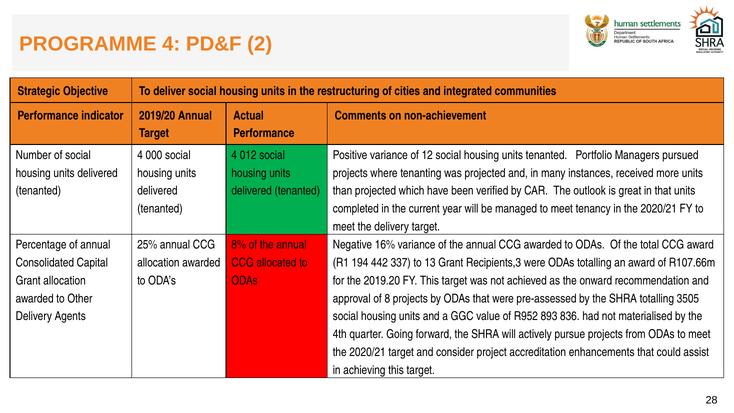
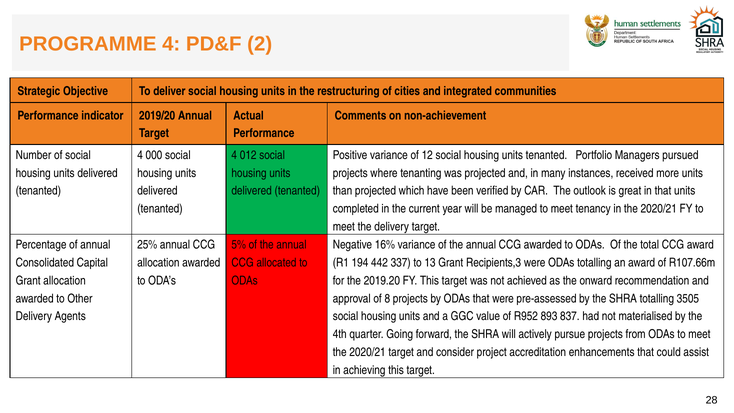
8%: 8% -> 5% (239, 245)
836: 836 -> 837 (570, 316)
